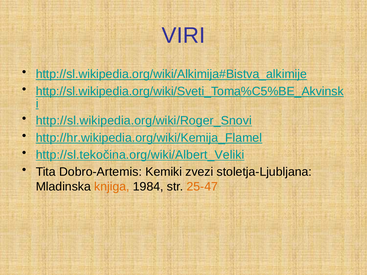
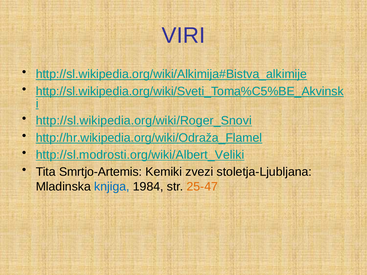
http://hr.wikipedia.org/wiki/Kemija_Flamel: http://hr.wikipedia.org/wiki/Kemija_Flamel -> http://hr.wikipedia.org/wiki/Odraža_Flamel (149, 138)
http://sl.tekočina.org/wiki/Albert_Veliki: http://sl.tekočina.org/wiki/Albert_Veliki -> http://sl.modrosti.org/wiki/Albert_Veliki (140, 155)
Dobro-Artemis: Dobro-Artemis -> Smrtjo-Artemis (101, 172)
knjiga colour: orange -> blue (112, 187)
